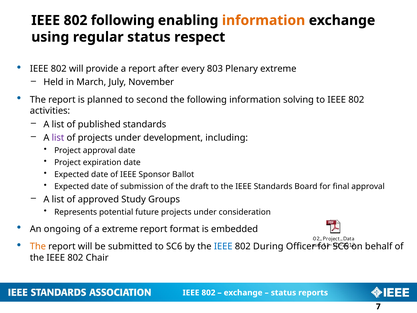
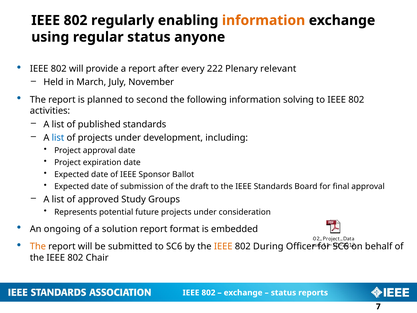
802 following: following -> regularly (123, 20)
respect: respect -> anyone (200, 37)
803: 803 -> 222 (215, 69)
Plenary extreme: extreme -> relevant (278, 69)
list colour: purple -> blue (58, 138)
a extreme: extreme -> solution (120, 229)
IEEE colour: blue -> orange (223, 246)
